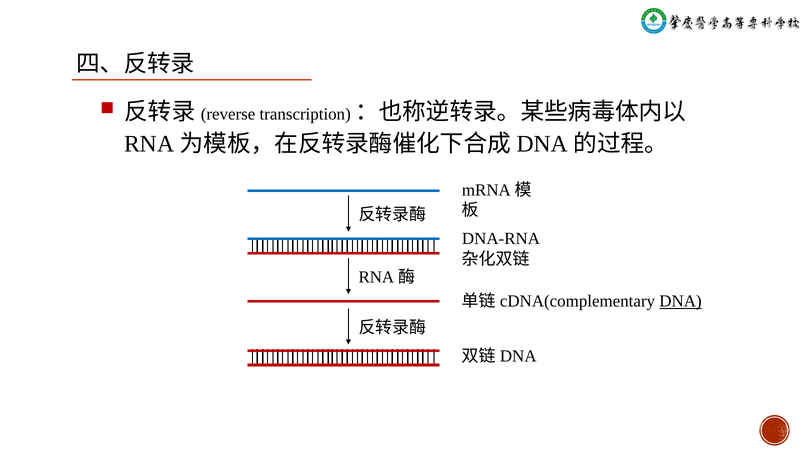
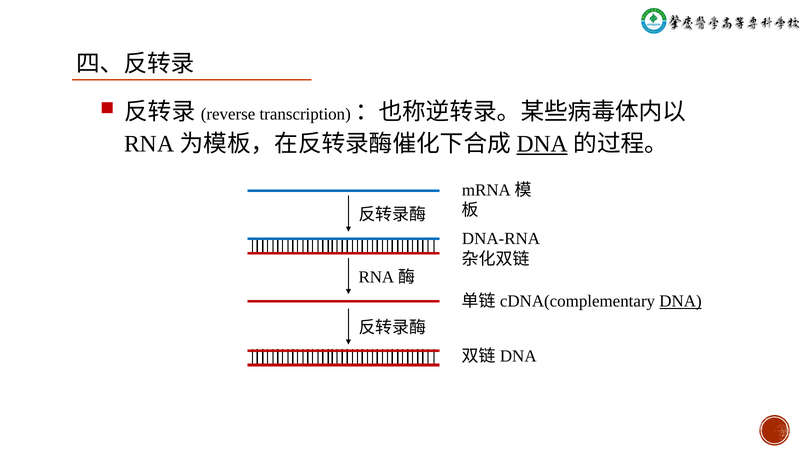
DNA underline: none -> present (542, 144)
